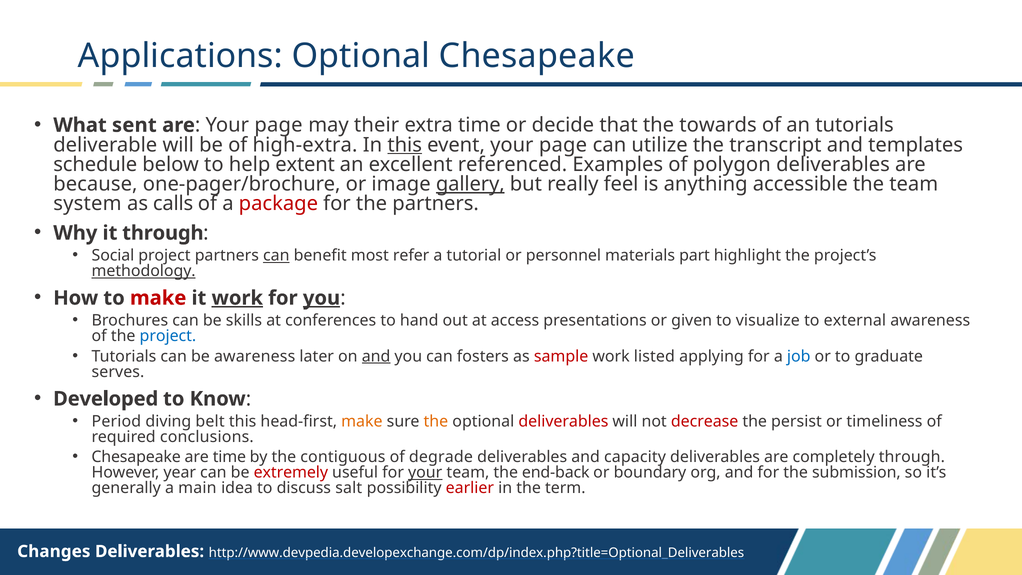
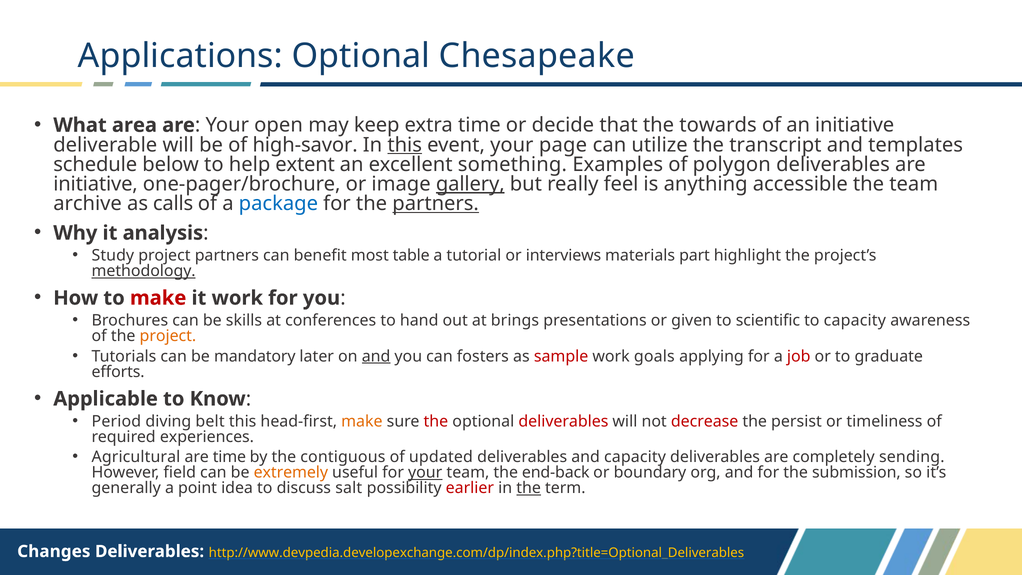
sent: sent -> area (134, 125)
page: page -> open (279, 125)
their: their -> keep (377, 125)
an tutorials: tutorials -> initiative (855, 125)
high-extra: high-extra -> high-savor (305, 145)
referenced: referenced -> something (512, 164)
because: because -> initiative (96, 184)
system: system -> archive (88, 204)
package colour: red -> blue (278, 204)
partners underline: none -> present (436, 204)
it through: through -> analysis (163, 233)
Social: Social -> Study (113, 255)
can underline: present -> none (276, 255)
refer: refer -> table (411, 255)
personnel: personnel -> interviews (563, 255)
work underline: present -> none (237, 298)
you underline: present -> none (322, 298)
access: access -> brings (515, 320)
visualize: visualize -> scientific (768, 320)
to external: external -> capacity (855, 320)
project colour: blue -> orange (168, 336)
be awareness: awareness -> mandatory (255, 356)
listed: listed -> goals (654, 356)
job colour: blue -> red (799, 356)
serves: serves -> efforts (118, 372)
Developed: Developed -> Applicable (106, 399)
the colour: orange -> red (436, 421)
conclusions: conclusions -> experiences (207, 437)
Chesapeake: Chesapeake -> Agricultural (136, 457)
degrade: degrade -> updated (441, 457)
completely through: through -> sending (912, 457)
year: year -> field (180, 473)
extremely colour: red -> orange (291, 473)
main: main -> point (198, 488)
the underline: none -> present (529, 488)
http://www.devpedia.developexchange.com/dp/index.php?title=Optional_Deliverables colour: white -> yellow (476, 553)
